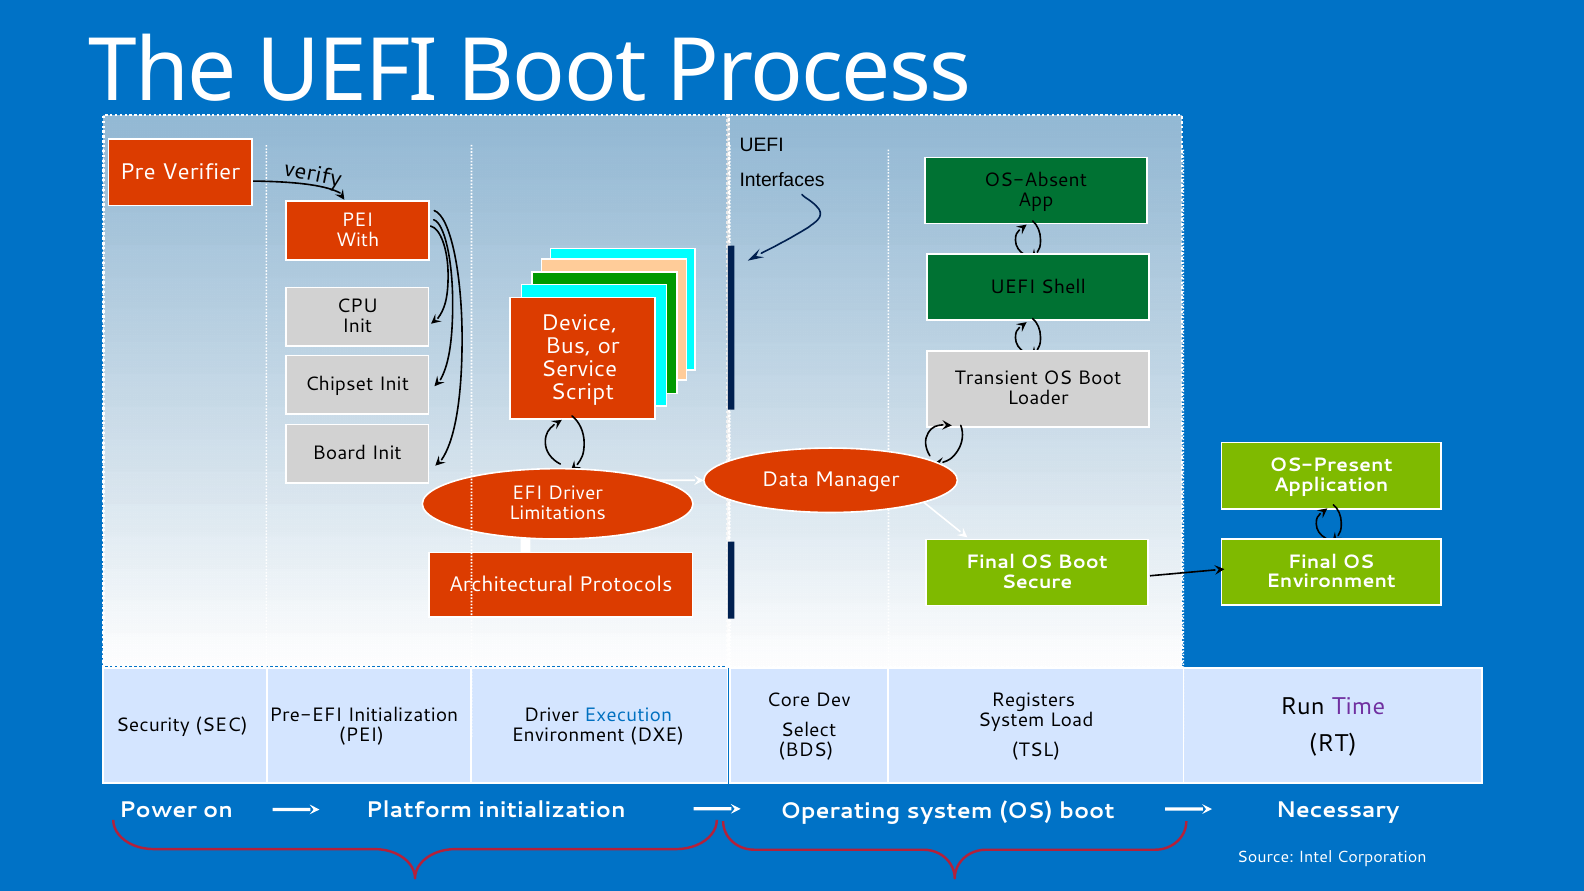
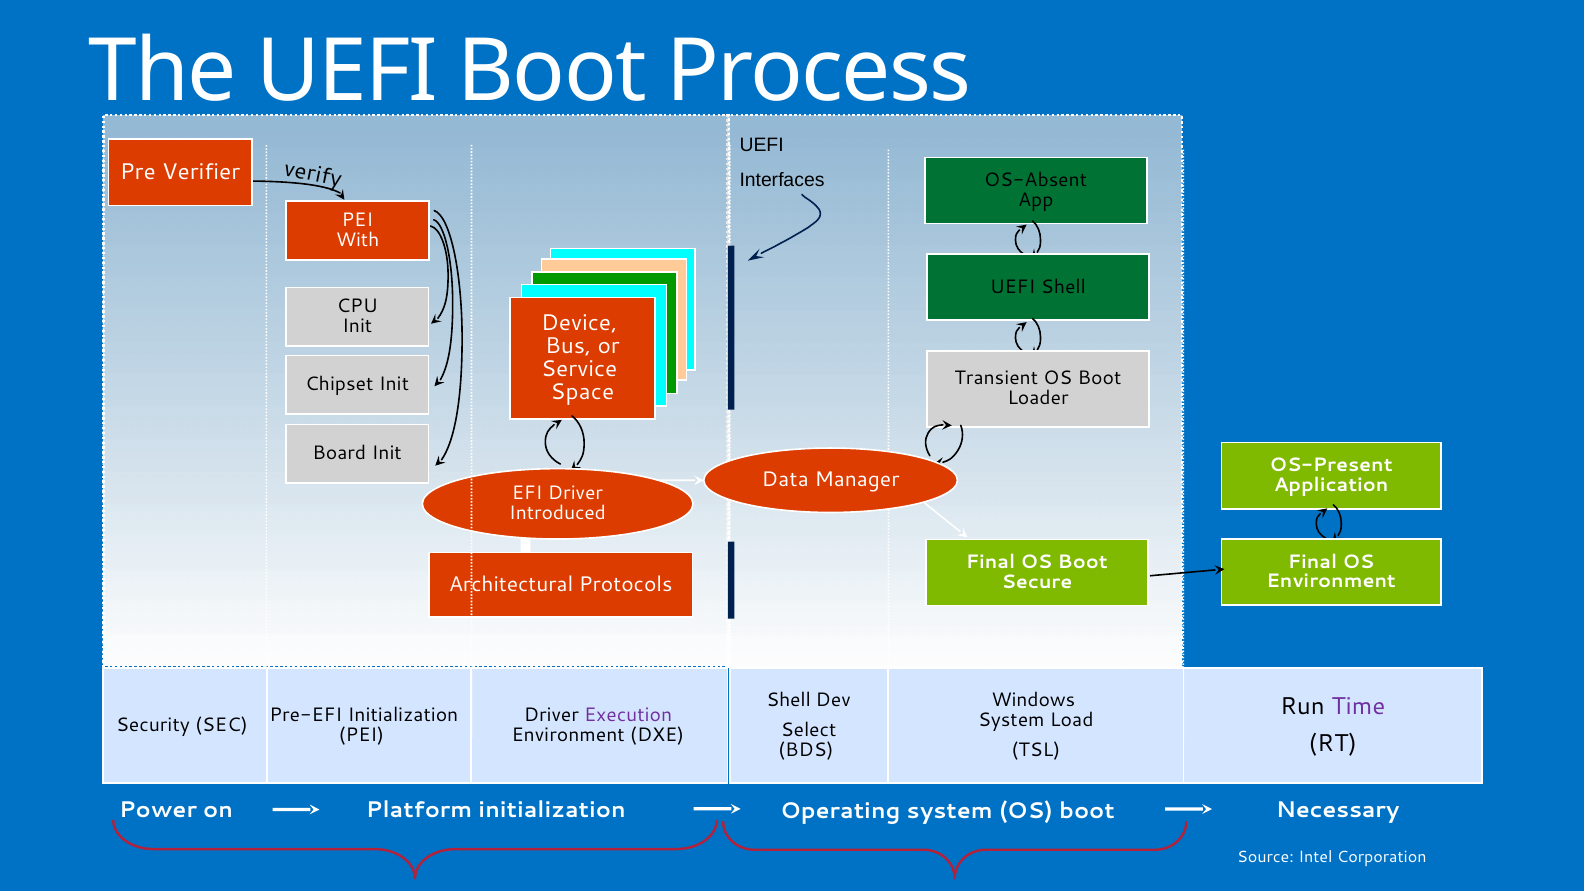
Script: Script -> Space (582, 392)
Limitations: Limitations -> Introduced (557, 513)
Core: Core -> Shell (789, 700)
Registers: Registers -> Windows (1033, 700)
Execution colour: blue -> purple (628, 715)
